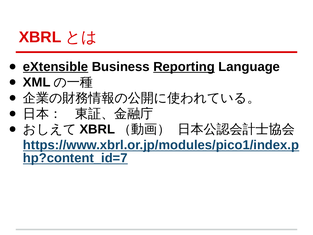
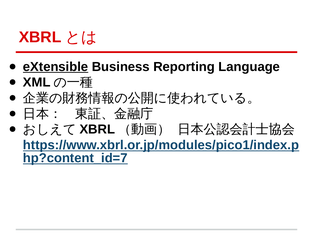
Reporting underline: present -> none (184, 67)
